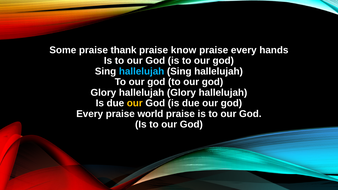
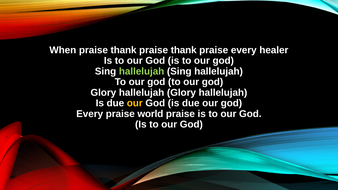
Some: Some -> When (63, 50)
know: know -> thank (184, 50)
hands: hands -> healer (274, 50)
hallelujah colour: light blue -> light green (142, 71)
